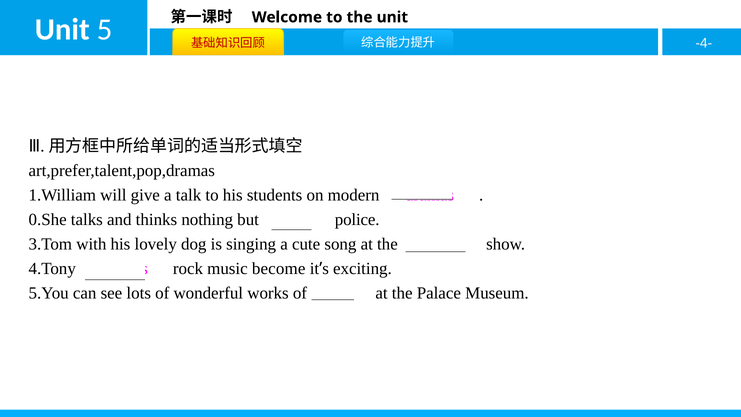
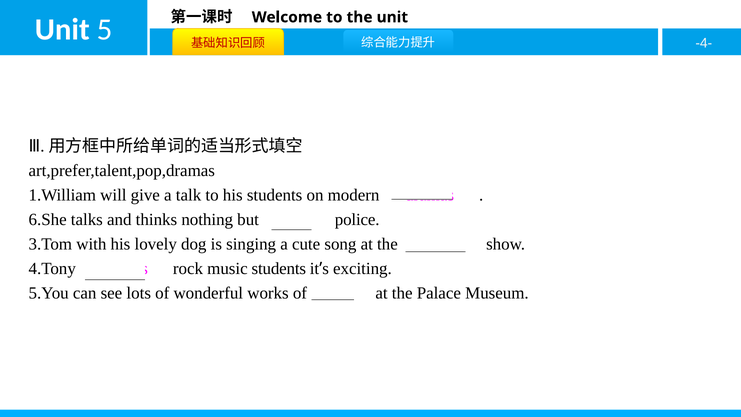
0.She: 0.She -> 6.She (48, 220)
music become: become -> students (279, 268)
